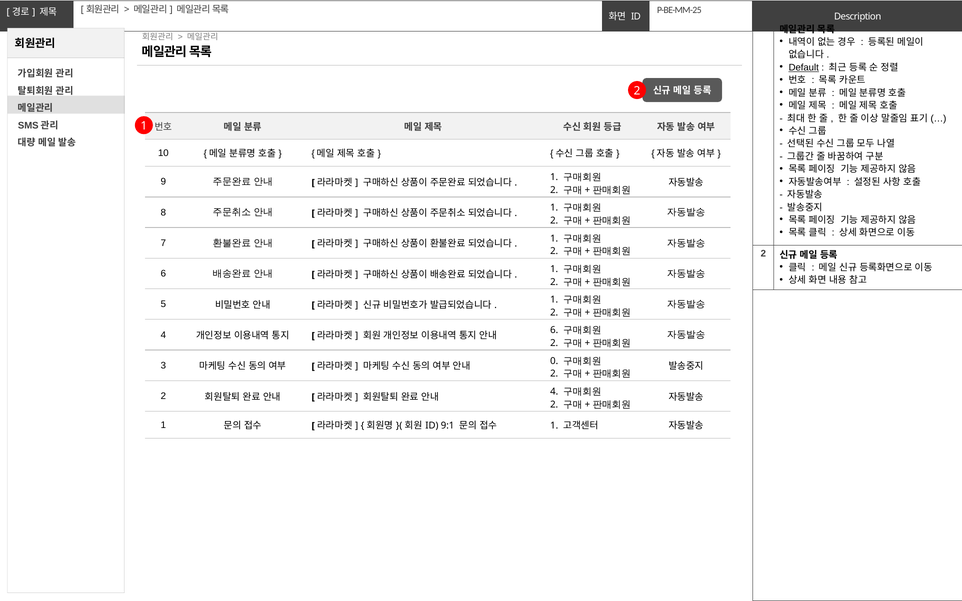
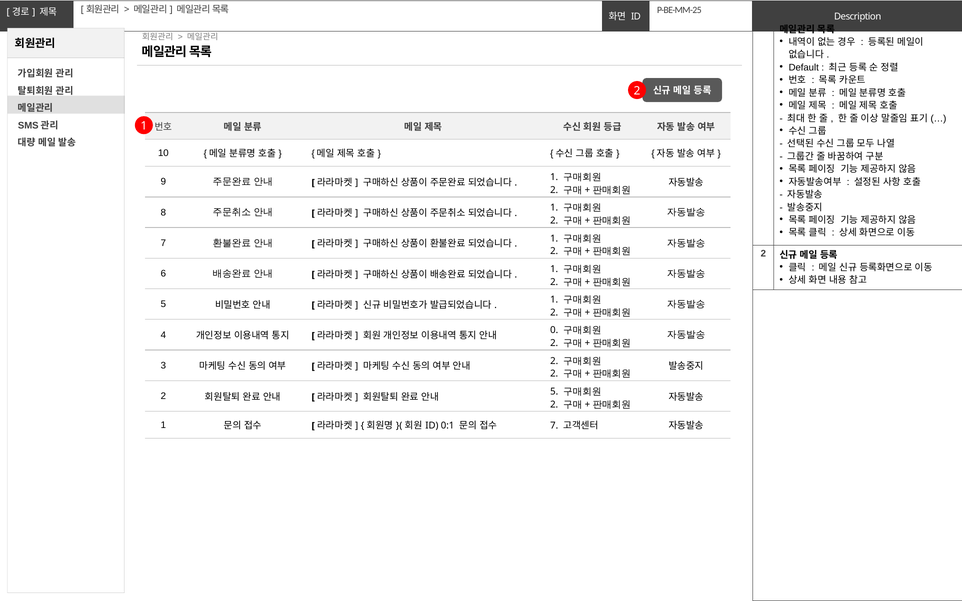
Default underline: present -> none (804, 68)
6: 6 -> 0 (554, 330)
0: 0 -> 2 (554, 361)
4: 4 -> 5 (554, 392)
9:1: 9:1 -> 0:1 (448, 426)
1: 1 -> 7 (554, 426)
